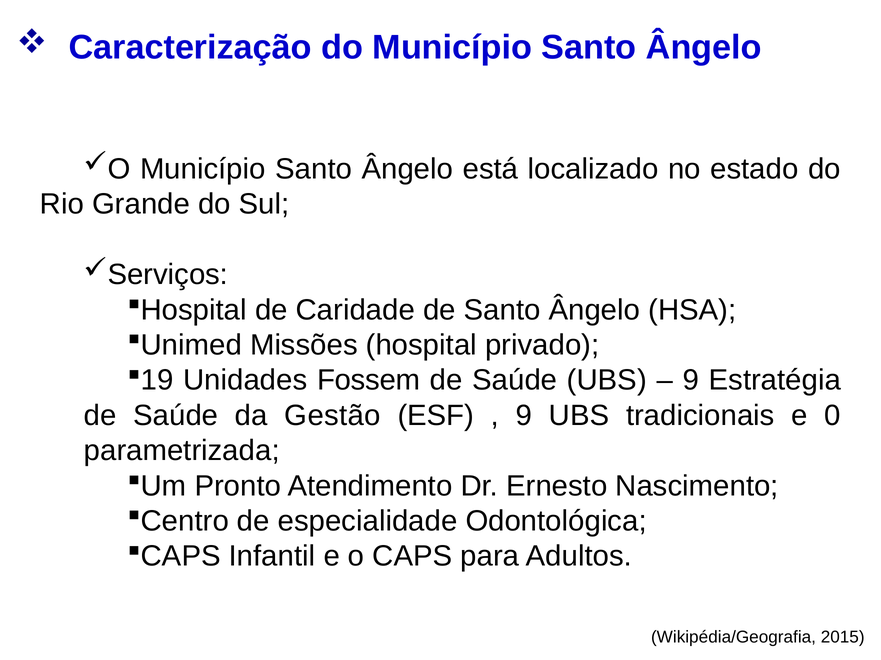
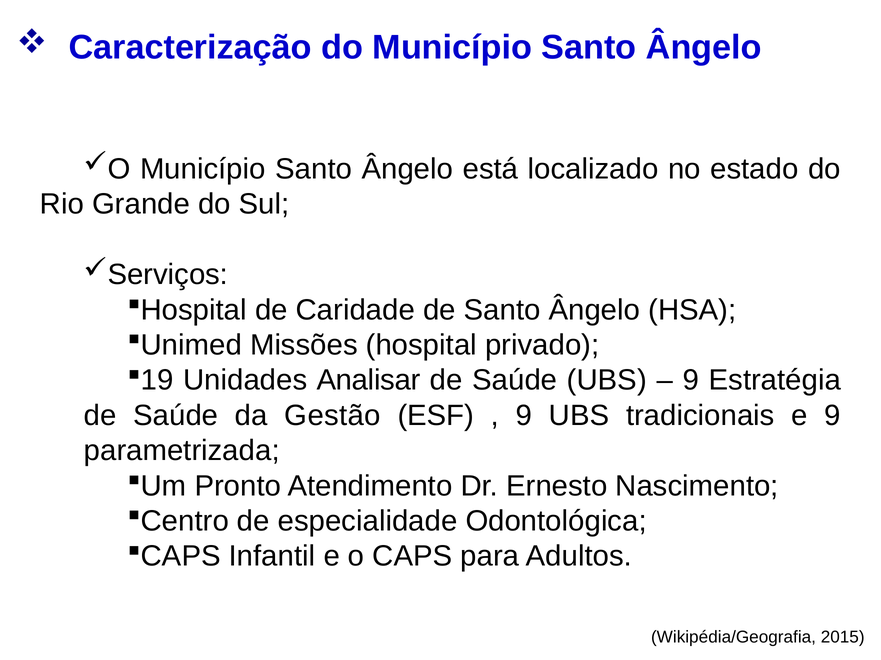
Fossem: Fossem -> Analisar (369, 381)
e 0: 0 -> 9 (833, 416)
